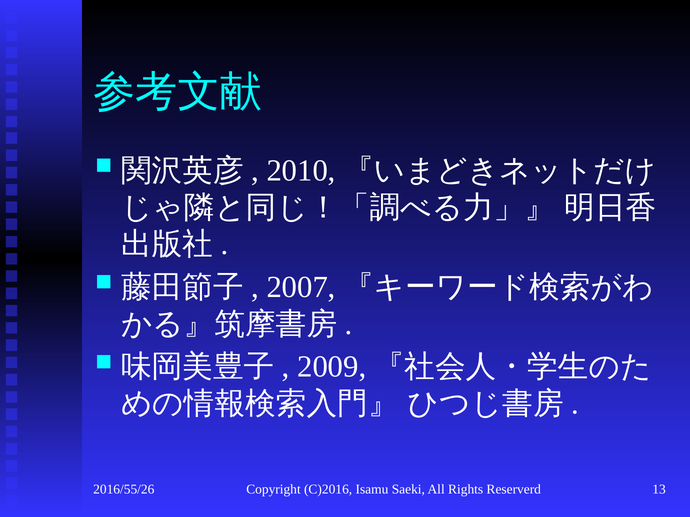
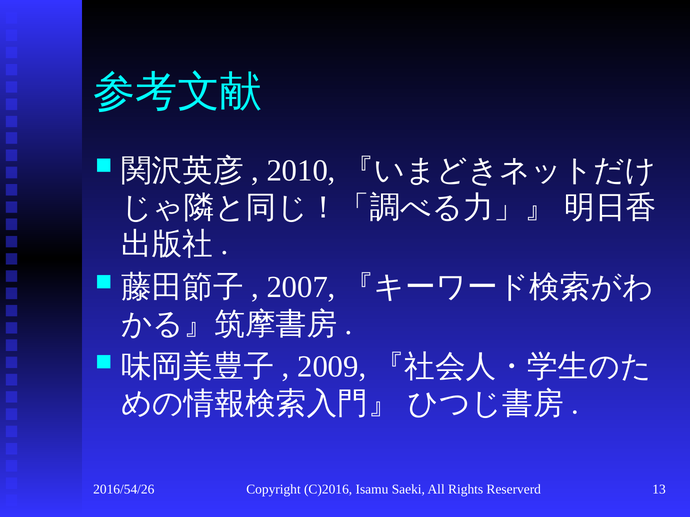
2016/55/26: 2016/55/26 -> 2016/54/26 (124, 490)
